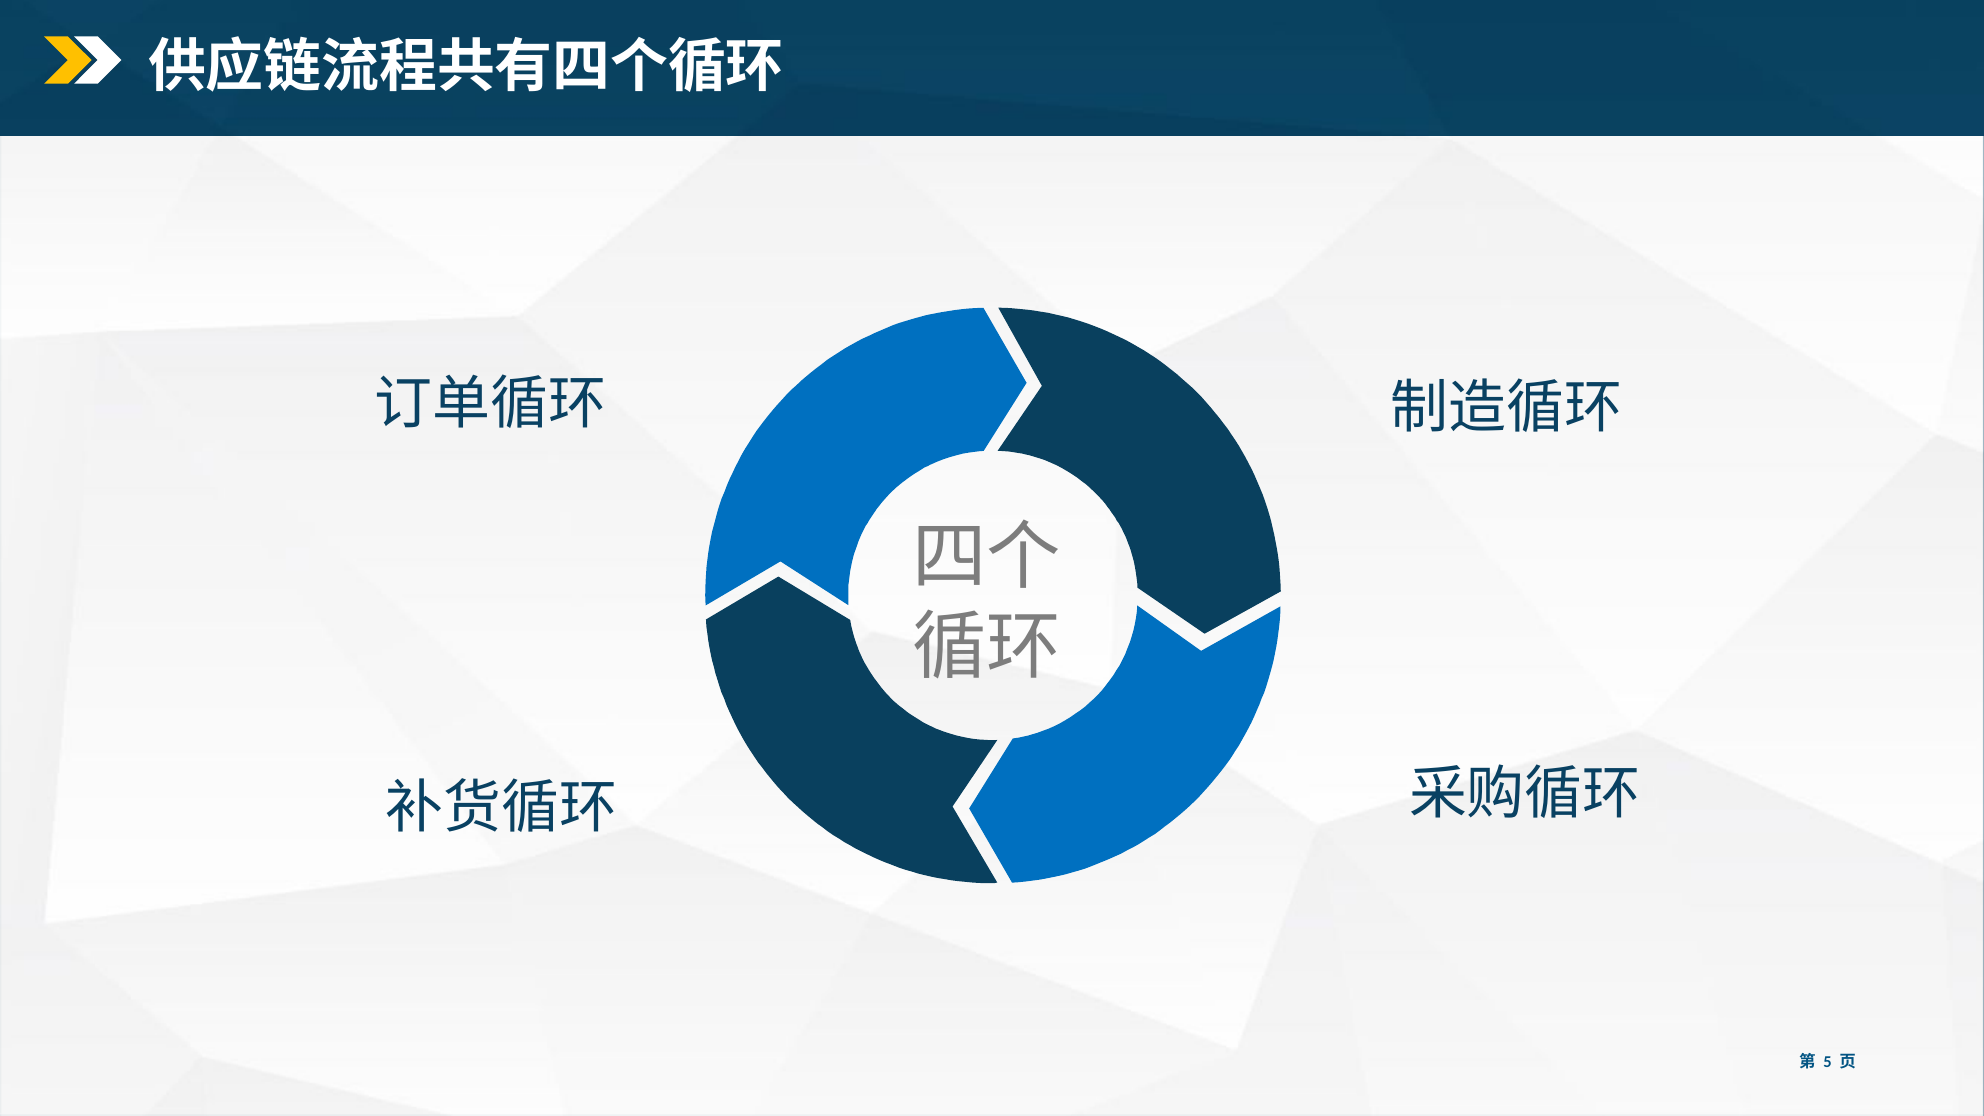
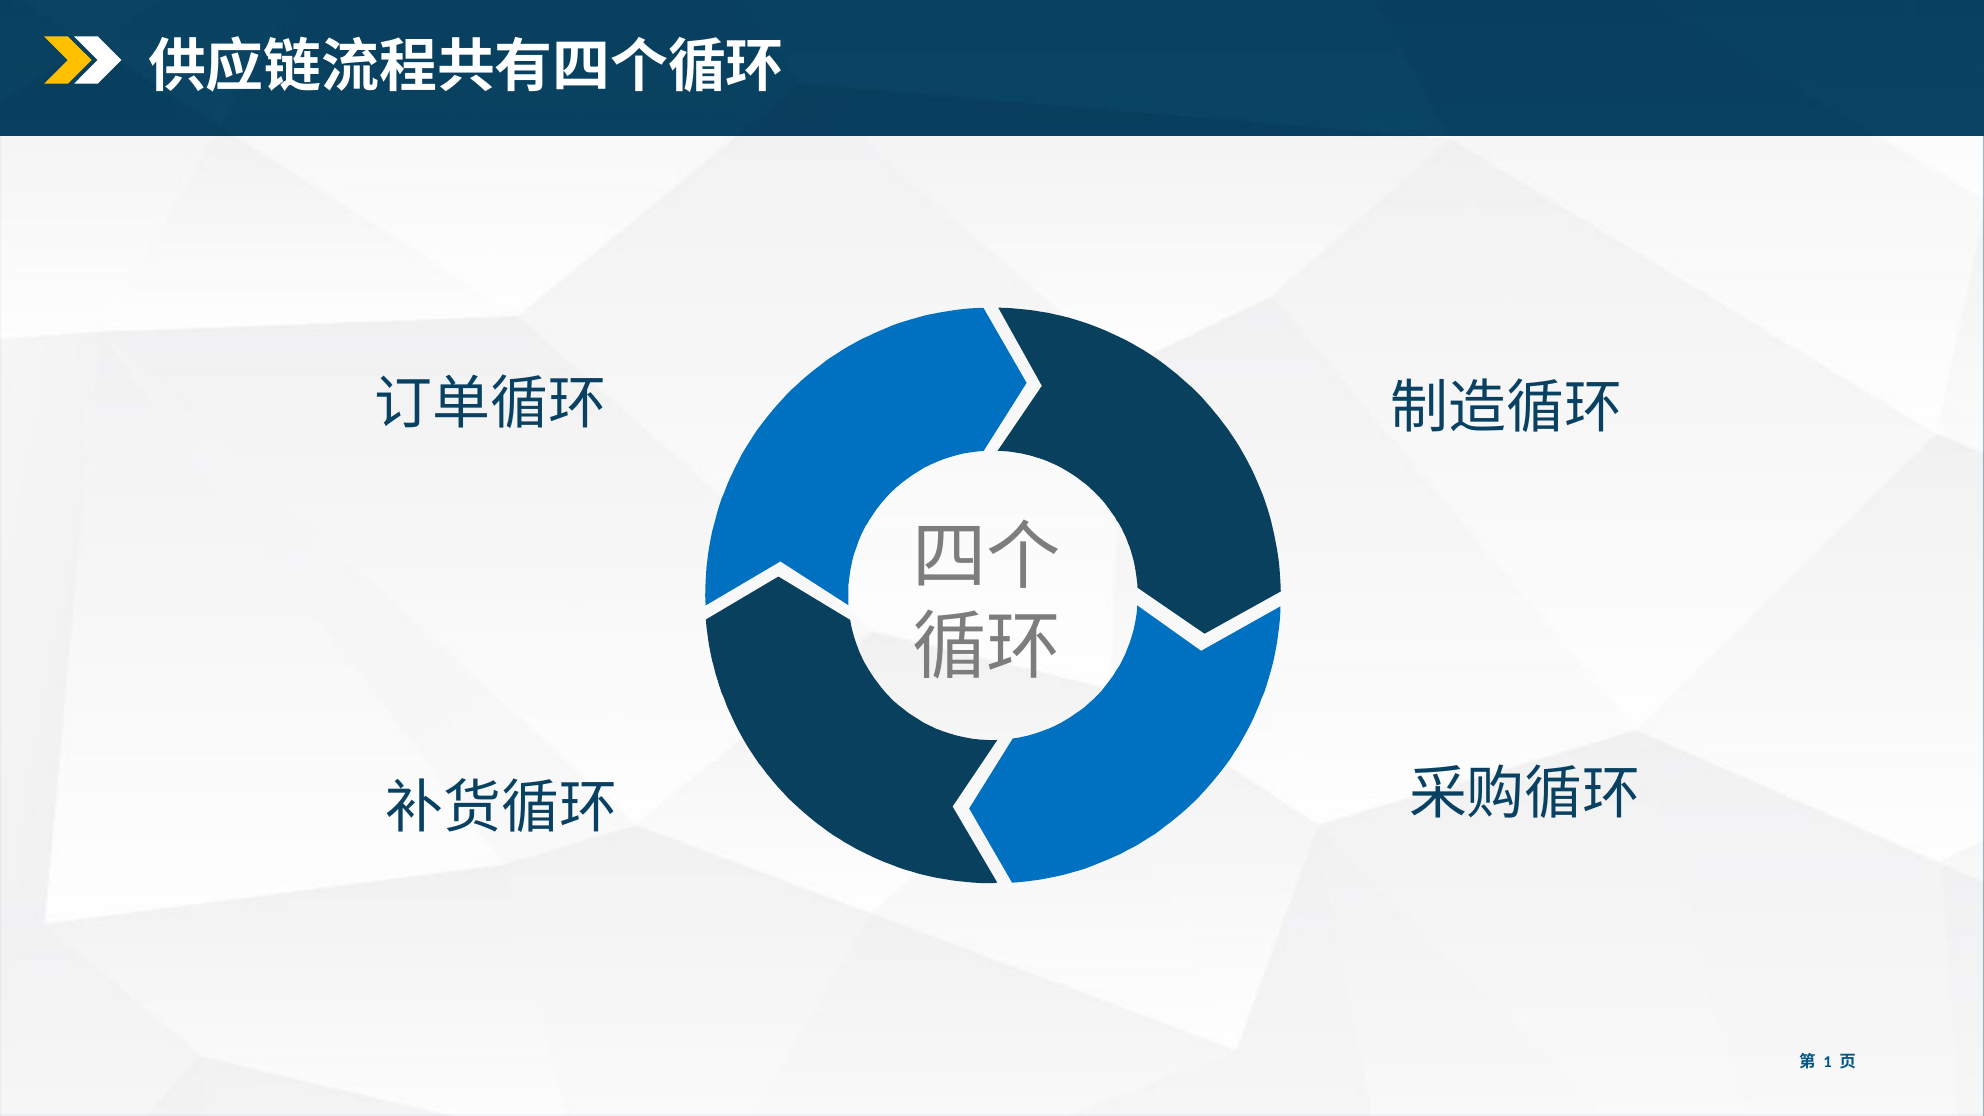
5: 5 -> 1 (1828, 1062)
